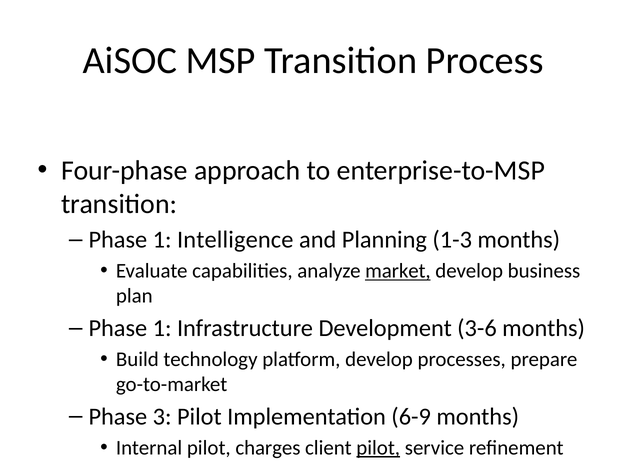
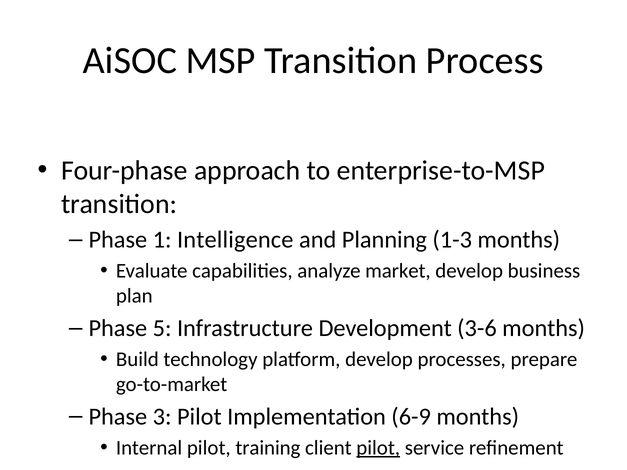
market underline: present -> none (398, 271)
1: 1 -> 5 (162, 329)
charges: charges -> training (268, 448)
